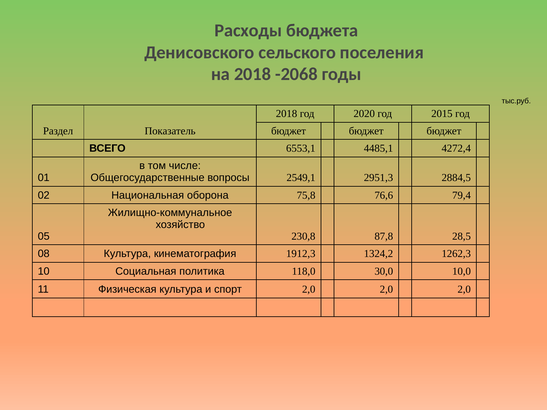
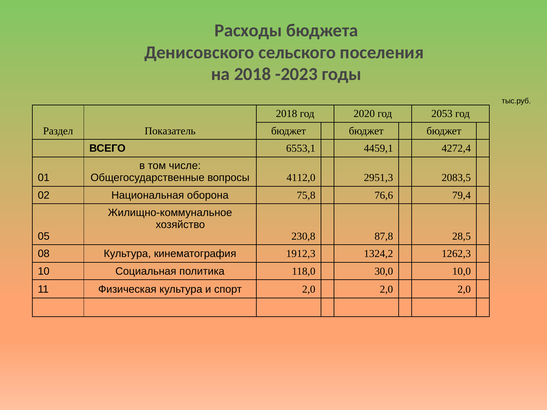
-2068: -2068 -> -2023 (296, 74)
2015: 2015 -> 2053 (442, 114)
4485,1: 4485,1 -> 4459,1 (378, 148)
2549,1: 2549,1 -> 4112,0 (301, 178)
2884,5: 2884,5 -> 2083,5 (456, 178)
